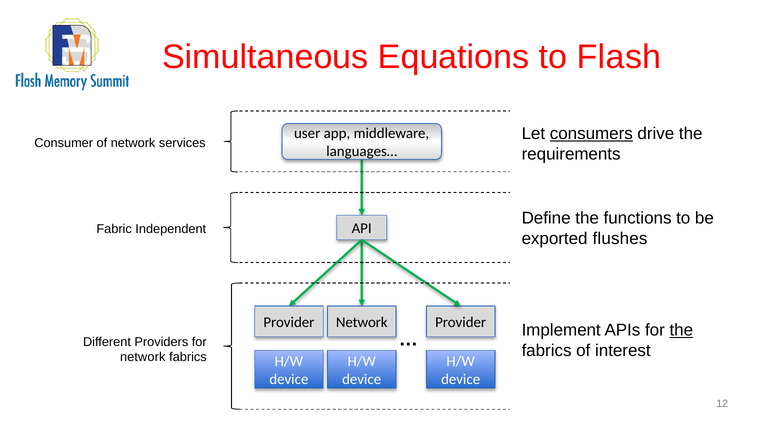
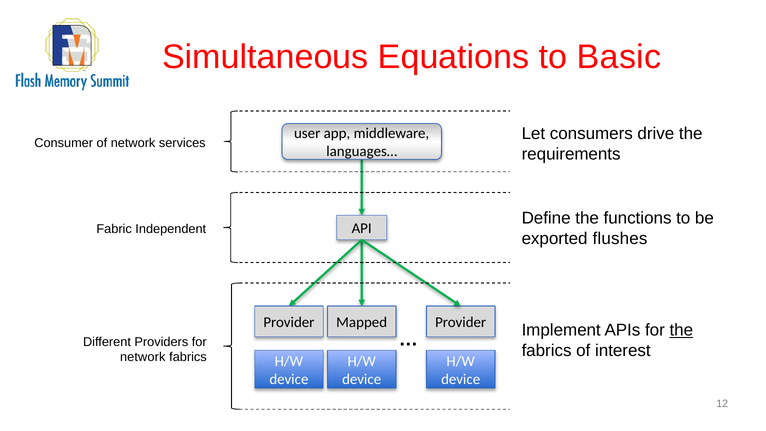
Flash: Flash -> Basic (619, 57)
consumers underline: present -> none (591, 134)
Network: Network -> Mapped (362, 322)
